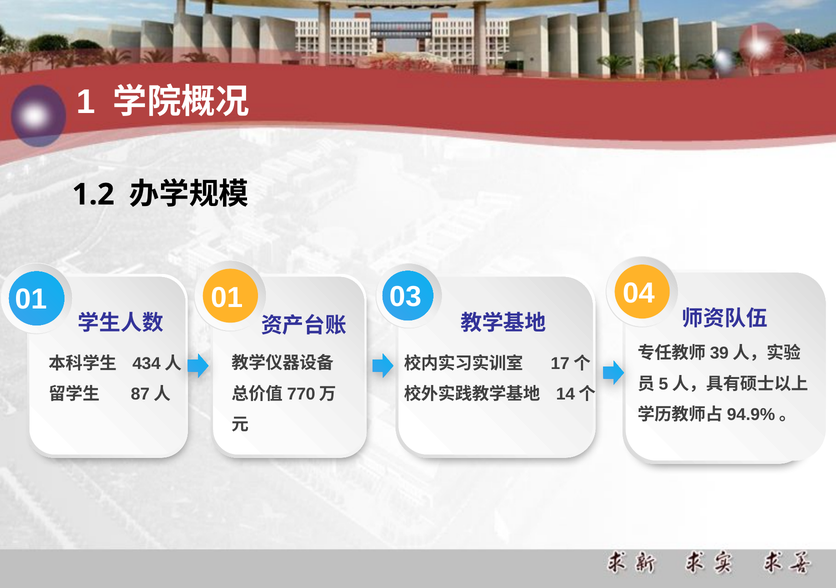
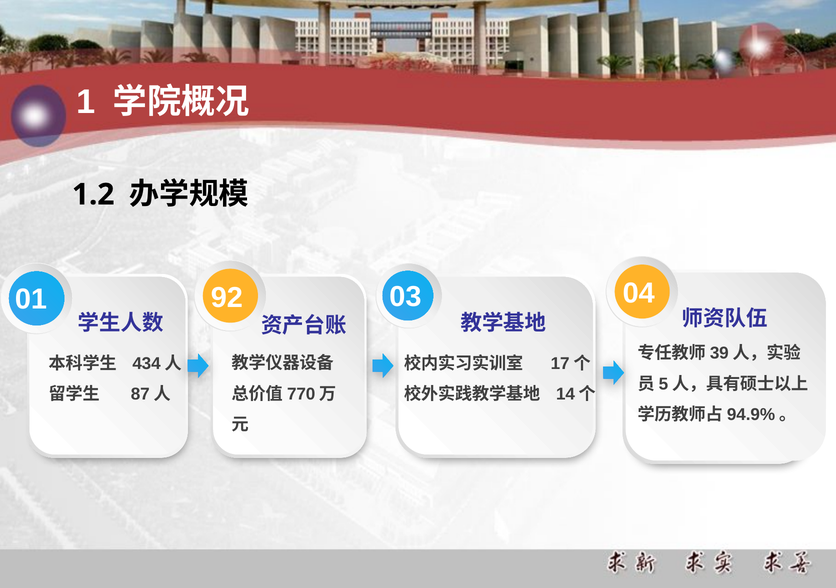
01 01: 01 -> 92 (227, 297)
